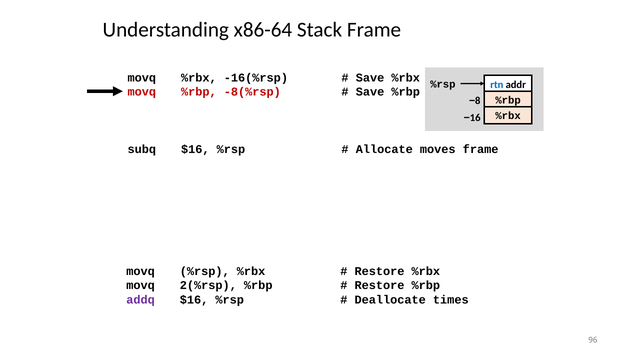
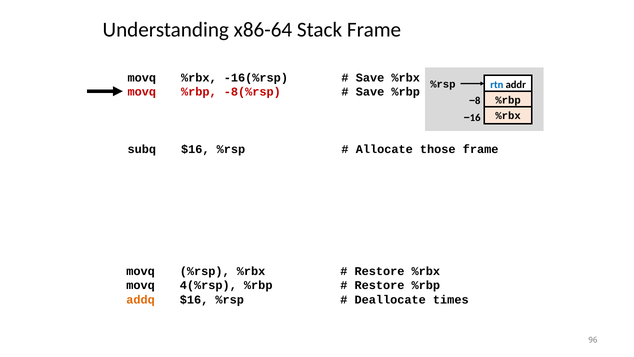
moves: moves -> those (438, 149)
2(%rsp: 2(%rsp -> 4(%rsp (208, 285)
addq colour: purple -> orange (141, 299)
